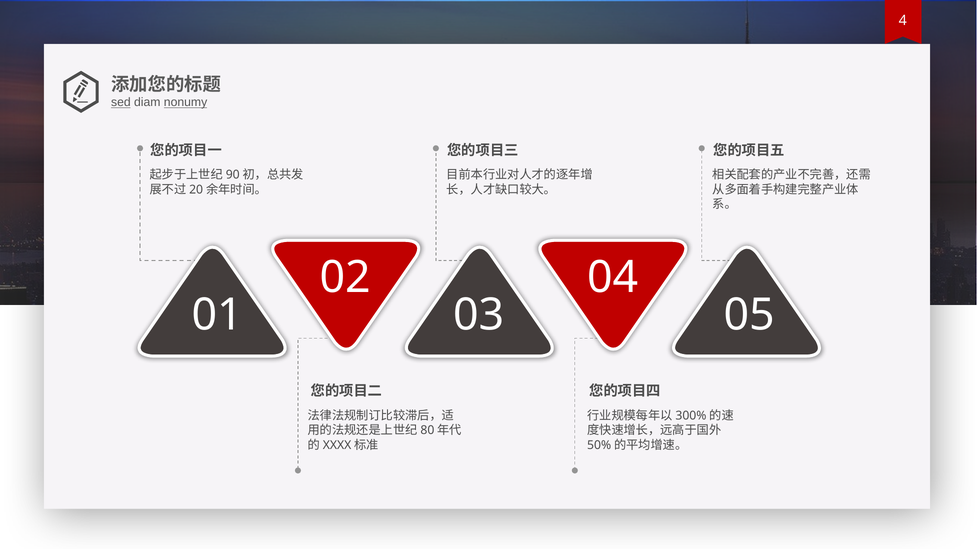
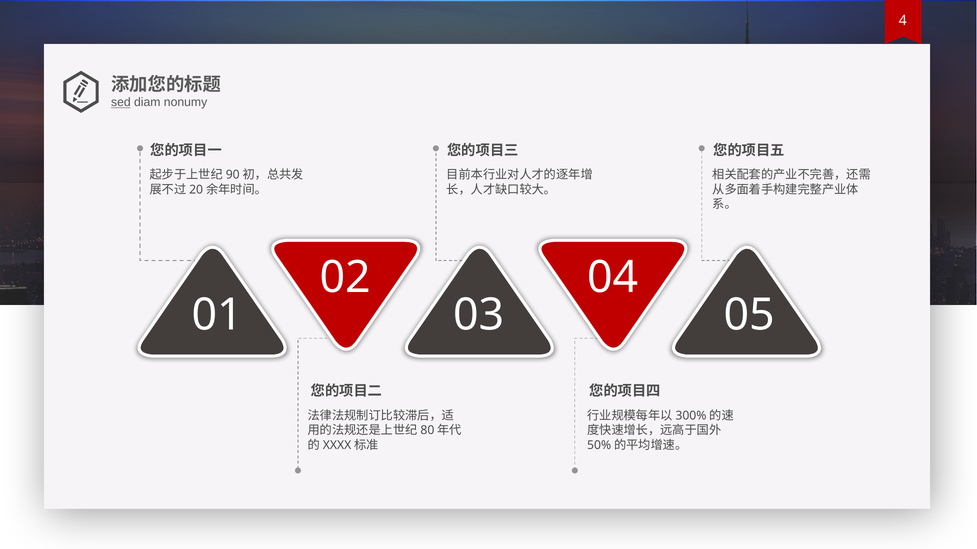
nonumy underline: present -> none (186, 102)
